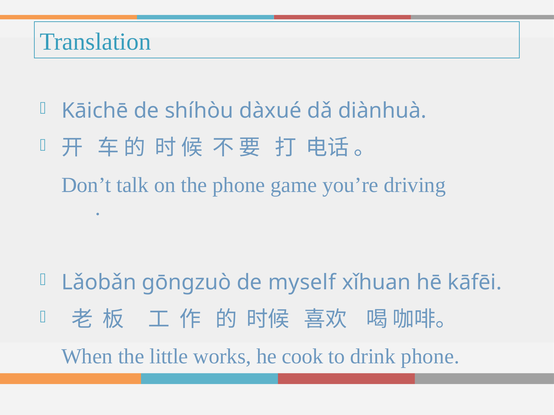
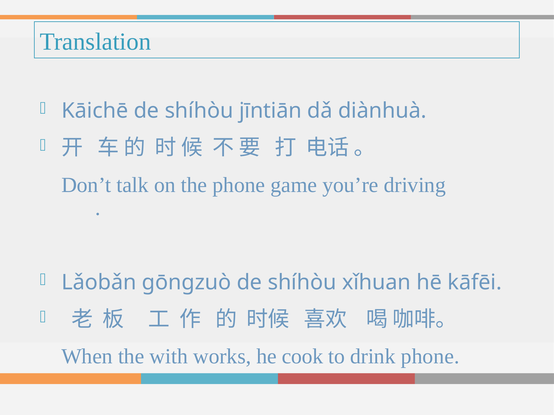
dàxué: dàxué -> jīntiān (270, 111)
gōngzuò de myself: myself -> shíhòu (302, 283)
little: little -> with (169, 357)
